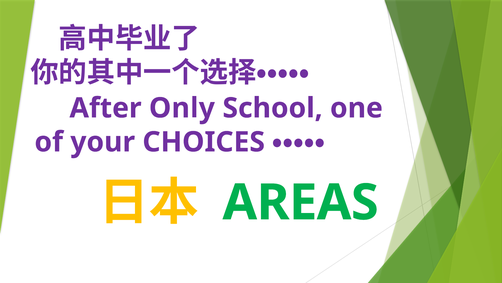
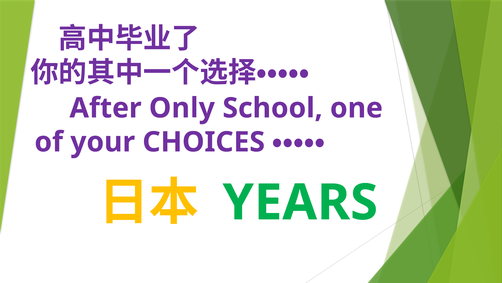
AREAS: AREAS -> YEARS (300, 202)
